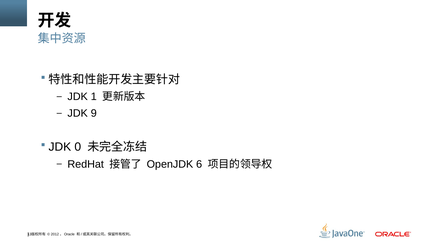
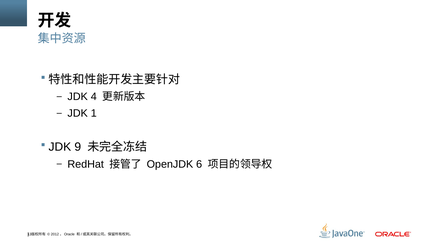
1: 1 -> 4 (94, 97)
9: 9 -> 1 (94, 113)
0: 0 -> 9 (78, 147)
